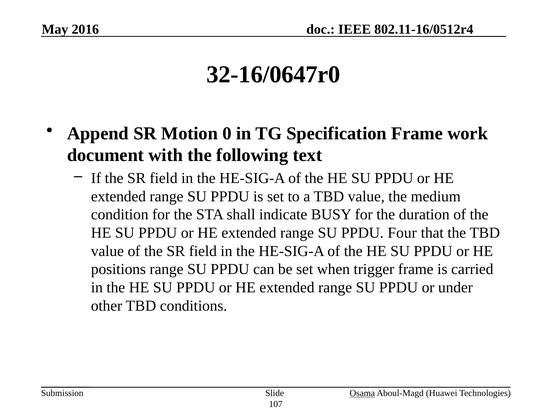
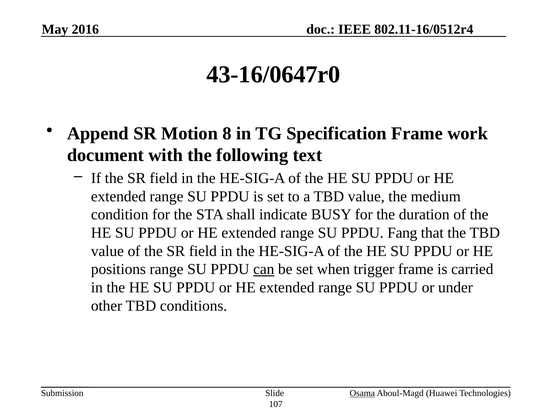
32-16/0647r0: 32-16/0647r0 -> 43-16/0647r0 (273, 75)
0: 0 -> 8 (227, 133)
Four: Four -> Fang (402, 233)
can underline: none -> present (264, 269)
